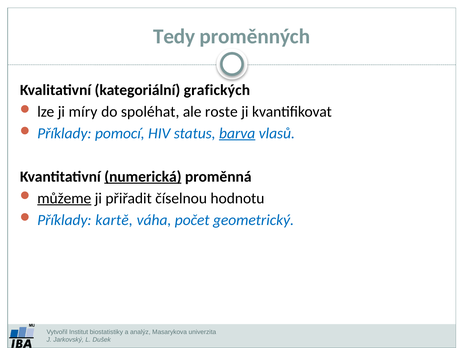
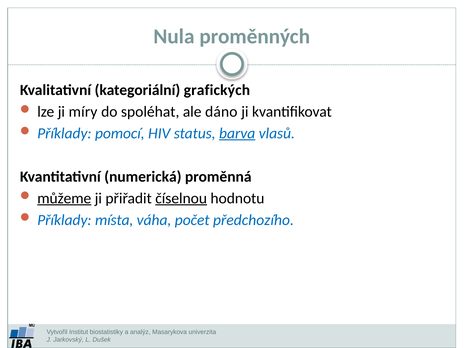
Tedy: Tedy -> Nula (174, 36)
roste: roste -> dáno (221, 112)
numerická underline: present -> none (143, 177)
číselnou underline: none -> present (181, 198)
kartě: kartě -> místa (114, 220)
geometrický: geometrický -> předchozího (253, 220)
